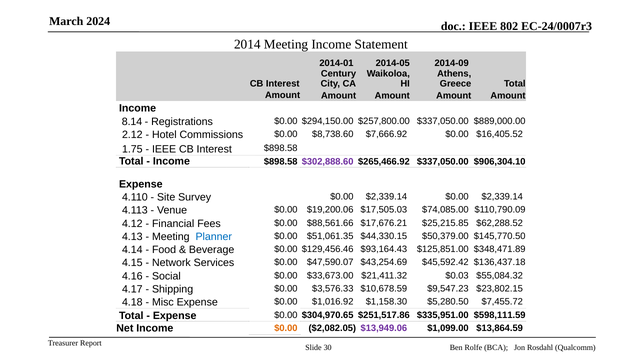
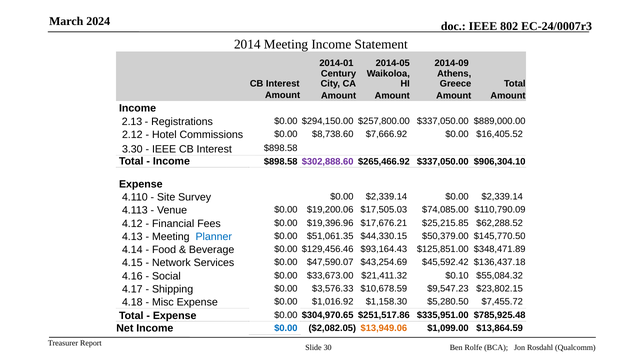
8.14: 8.14 -> 2.13 (132, 122)
1.75: 1.75 -> 3.30 (132, 149)
$88,561.66: $88,561.66 -> $19,396.96 (330, 223)
$0.03: $0.03 -> $0.10 (457, 276)
$598,111.59: $598,111.59 -> $785,925.48 (500, 315)
$0.00 colour: orange -> blue (286, 329)
$13,949.06 colour: purple -> orange (384, 329)
